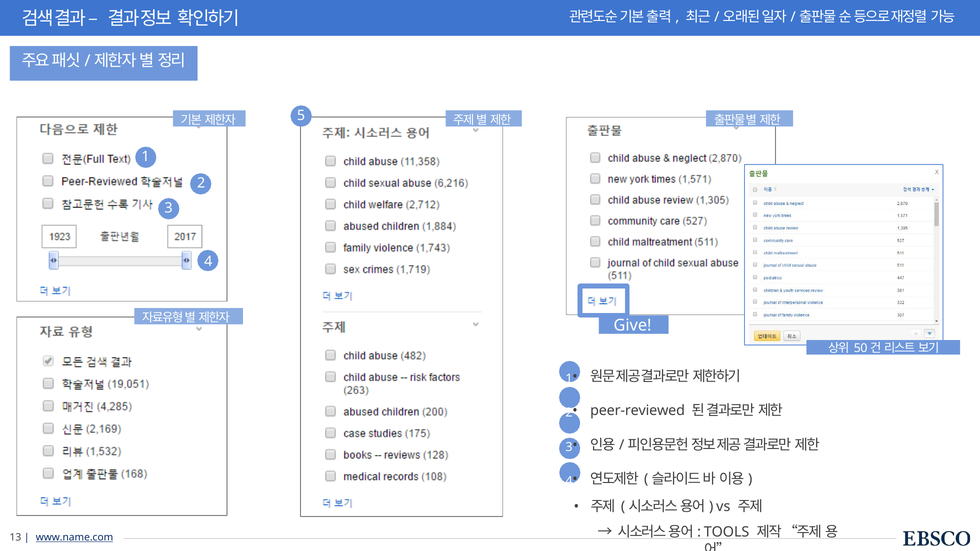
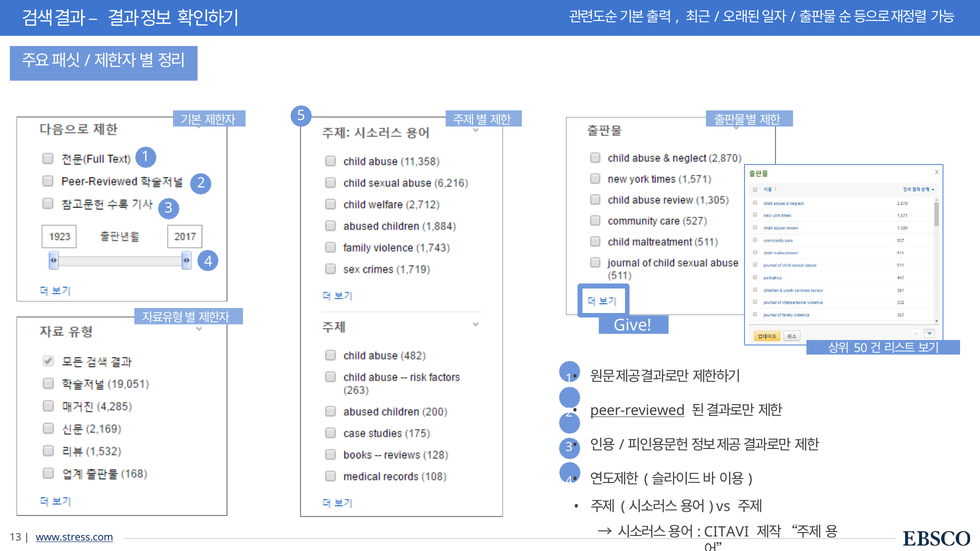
peer-reviewed underline: none -> present (638, 411)
TOOLS: TOOLS -> CITAVI (726, 532)
www.name.com: www.name.com -> www.stress.com (75, 537)
